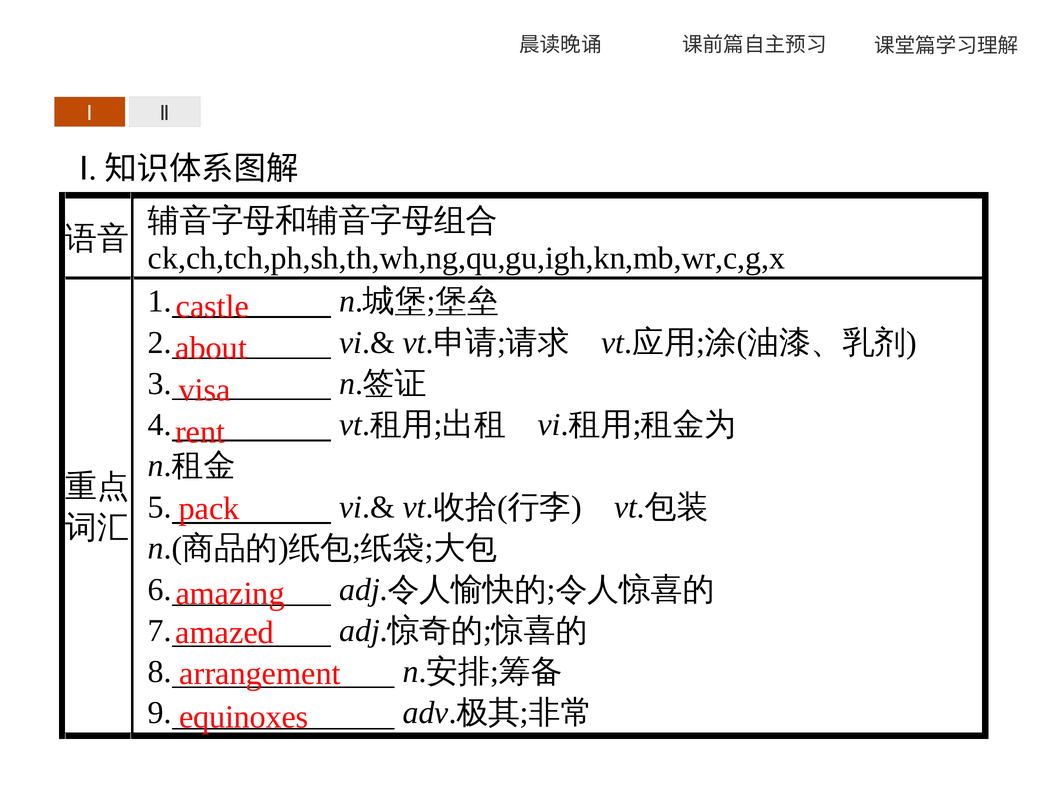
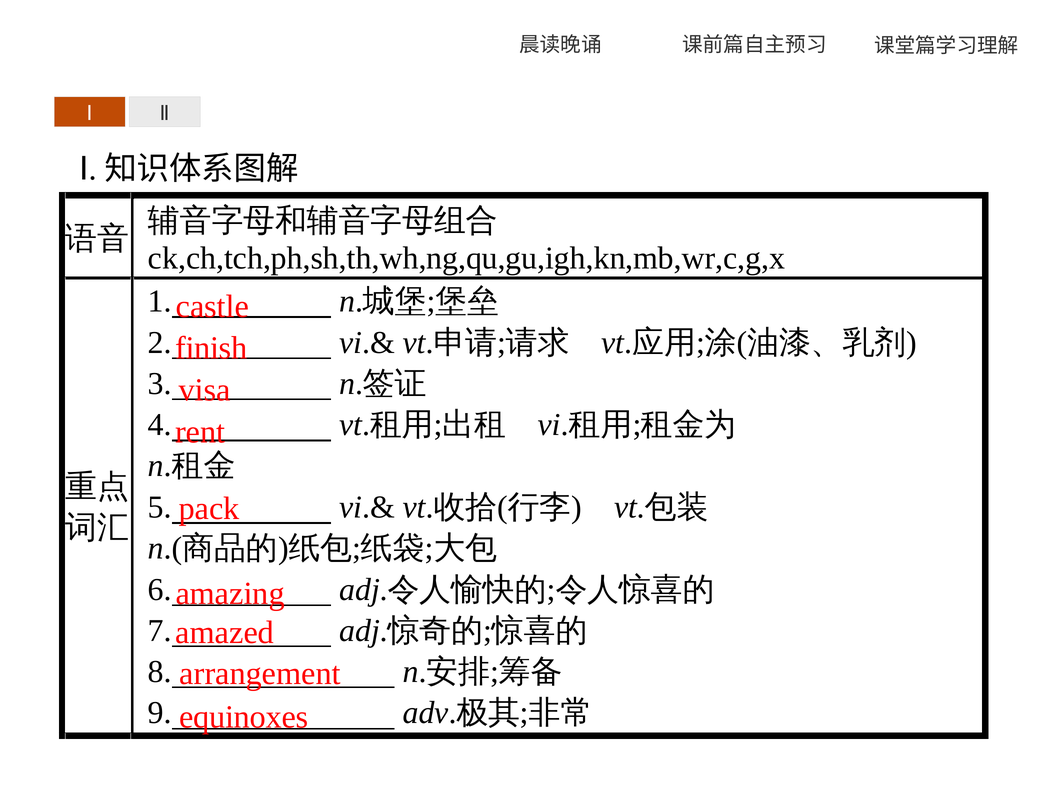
about: about -> finish (211, 348)
